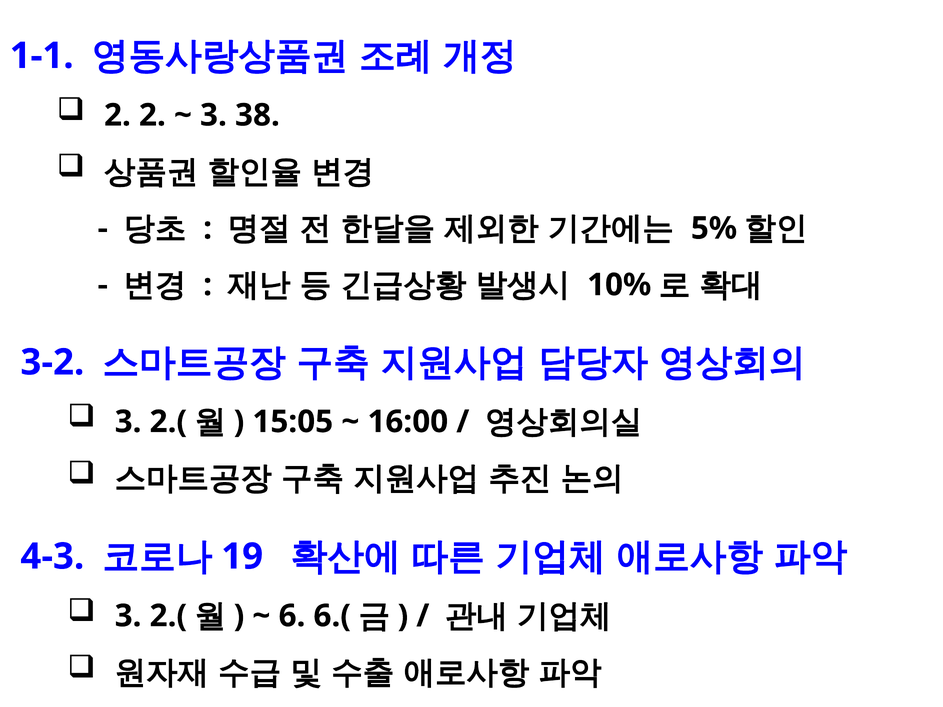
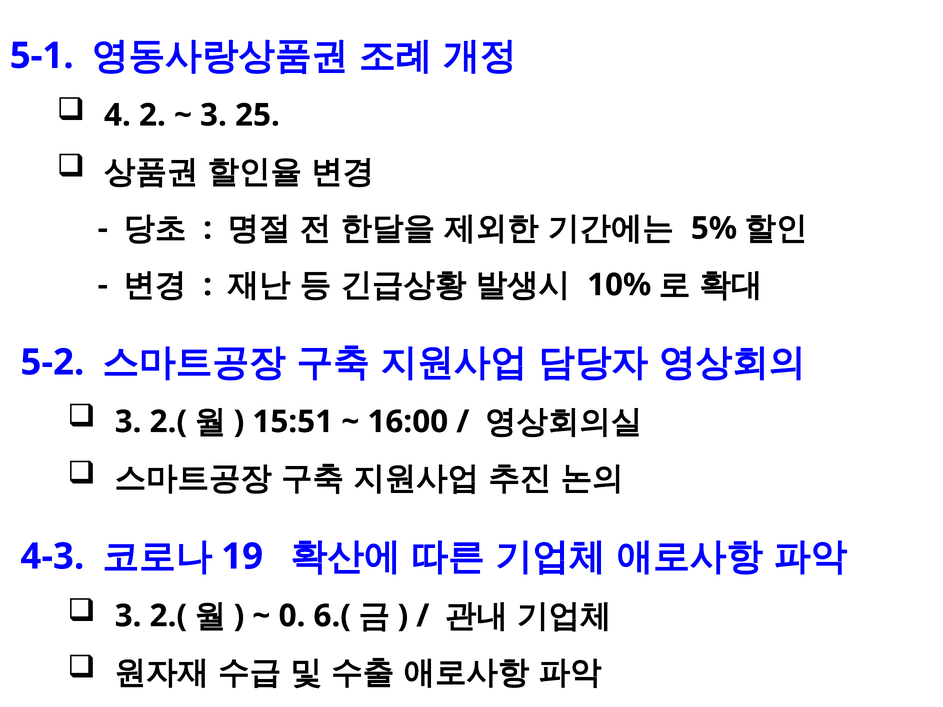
1-1: 1-1 -> 5-1 (42, 56)
2: 2 -> 4 (117, 115)
38: 38 -> 25 (257, 115)
3-2: 3-2 -> 5-2 (52, 362)
15:05: 15:05 -> 15:51 (293, 422)
6: 6 -> 0 (292, 616)
